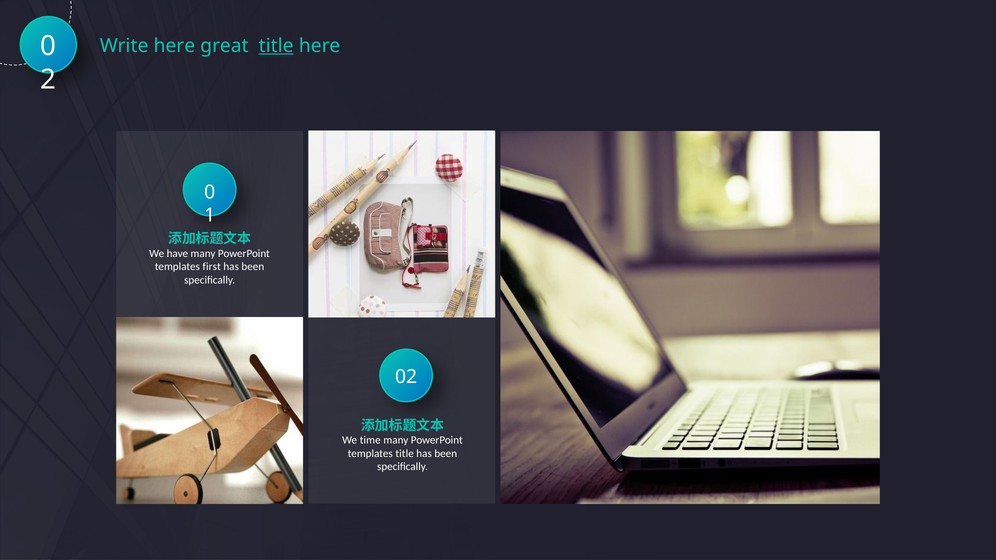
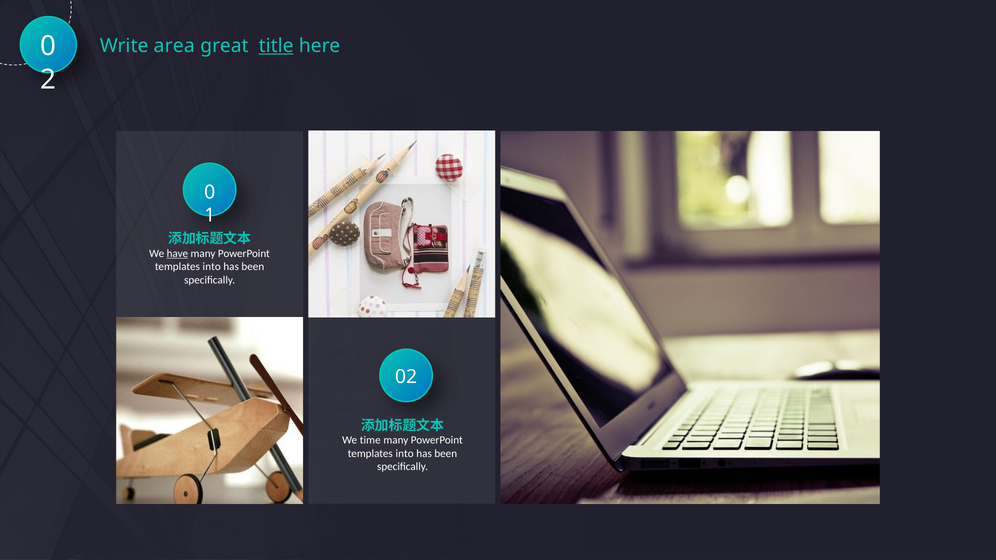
Write here: here -> area (174, 46)
have underline: none -> present (177, 254)
first: first -> into (212, 267)
title: title -> into (405, 454)
